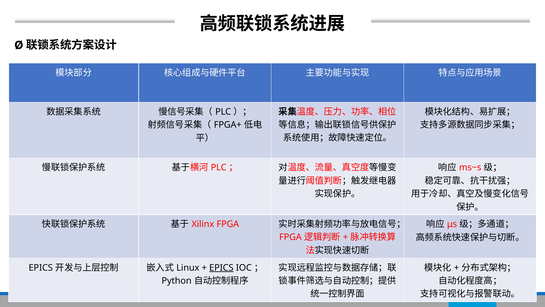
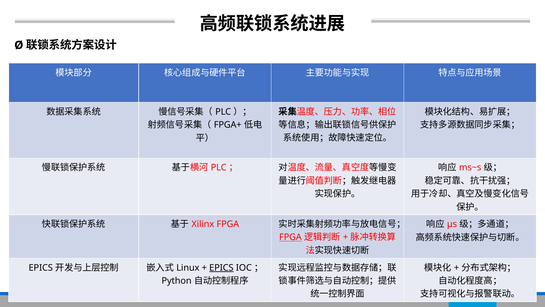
FPGA underline: none -> present (290, 237)
